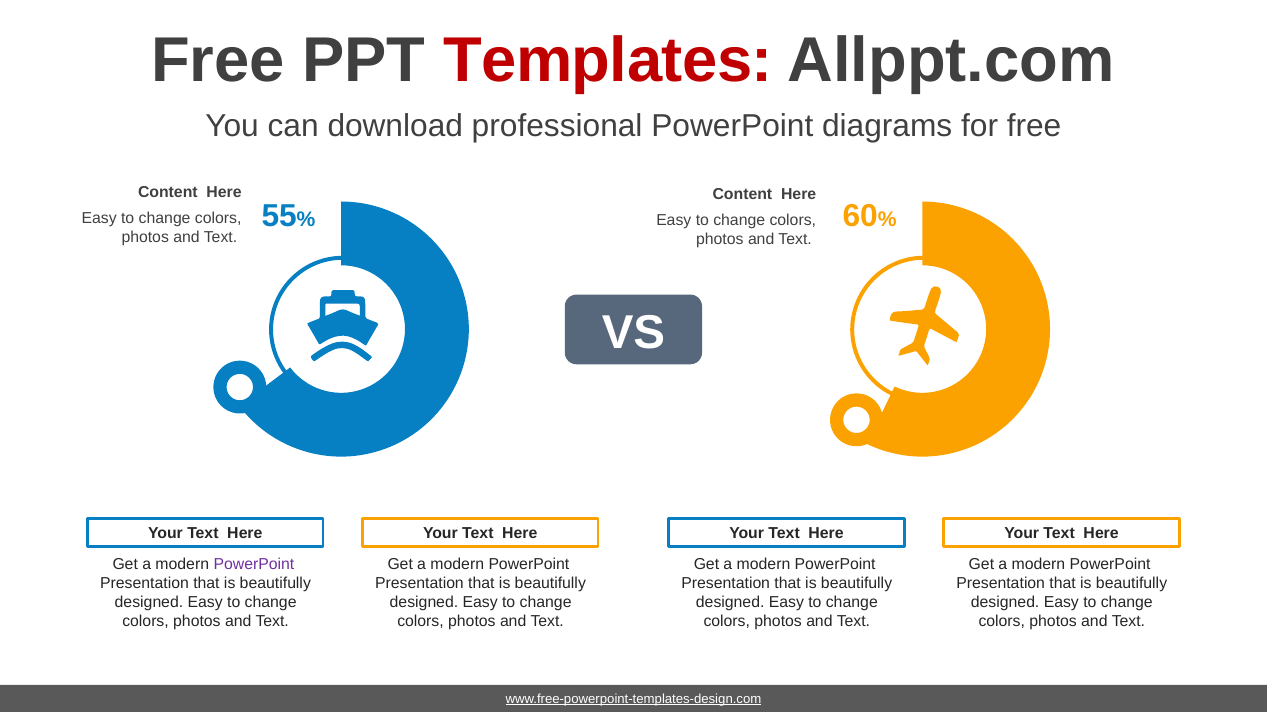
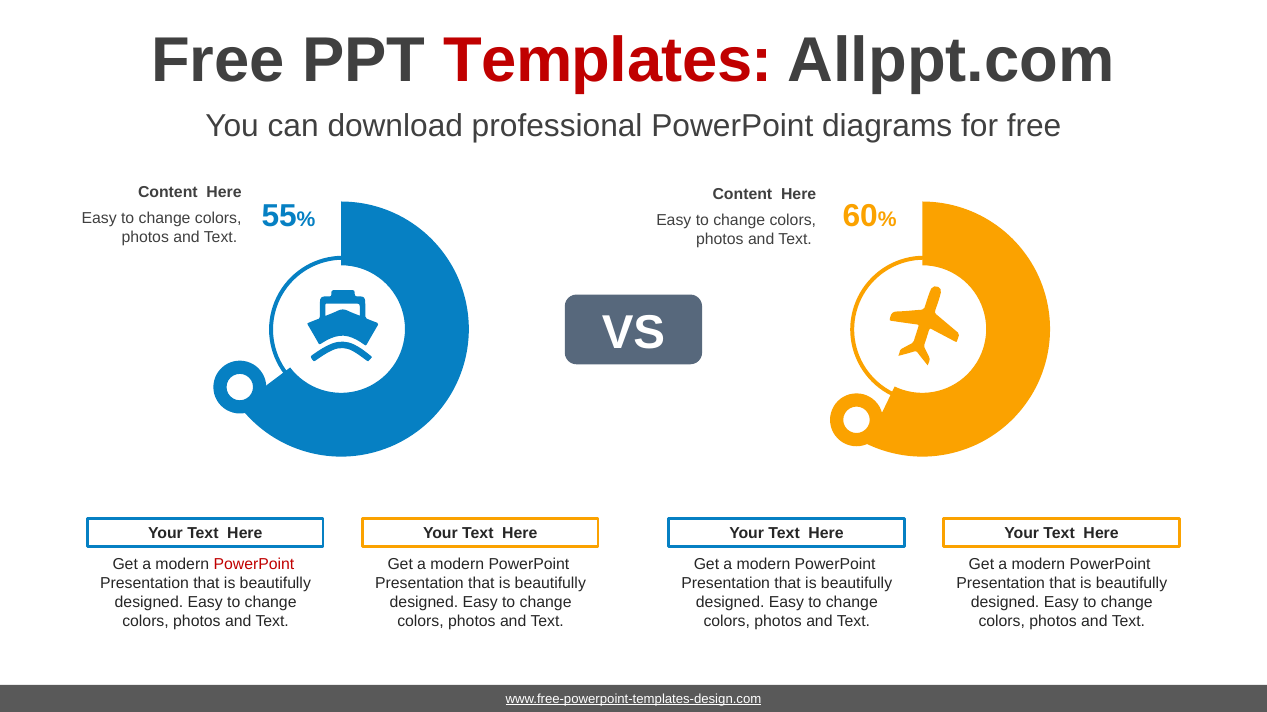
PowerPoint colour: purple -> red (254, 565)
